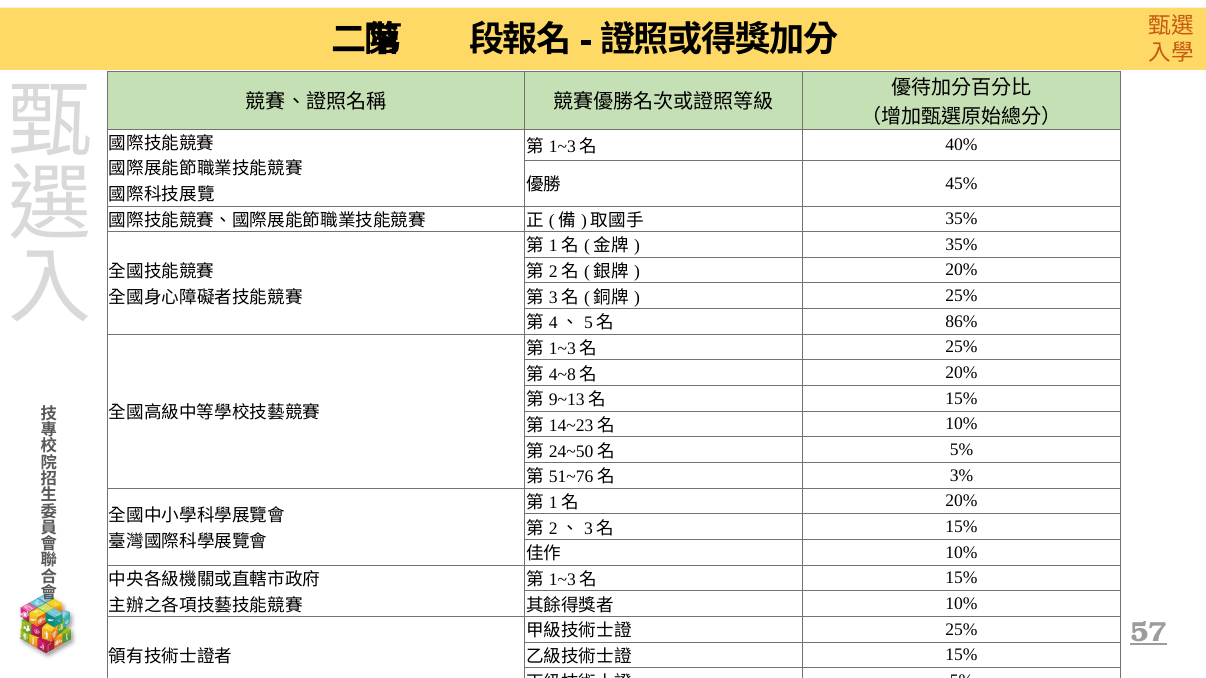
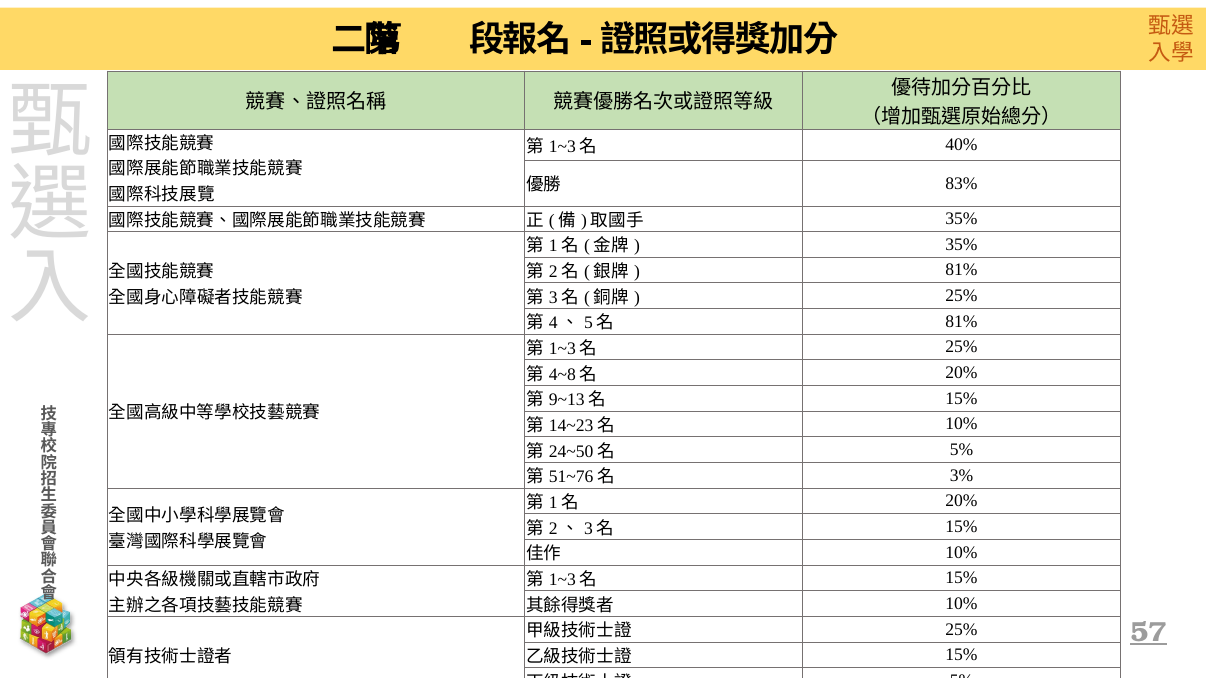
45%: 45% -> 83% (961, 183)
20%: 20% -> 81% (961, 270)
86%: 86% -> 81% (961, 322)
